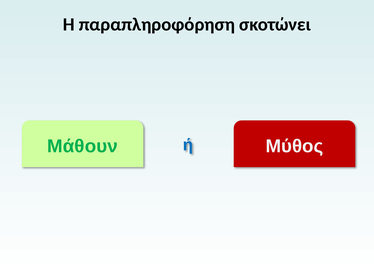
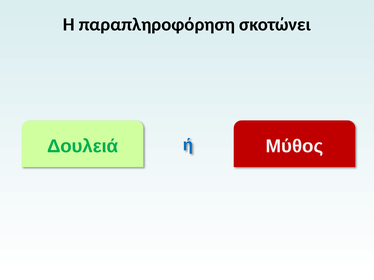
Μάθουν: Μάθουν -> Δουλειά (83, 146)
